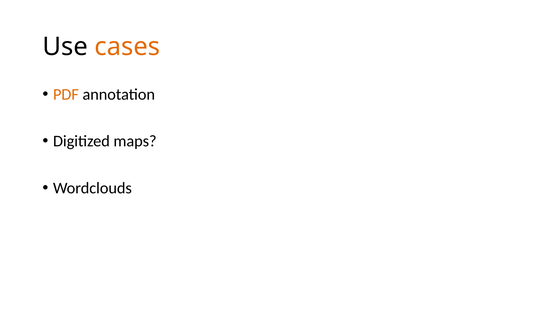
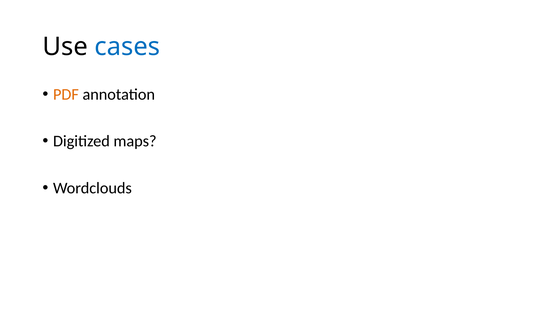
cases colour: orange -> blue (127, 47)
